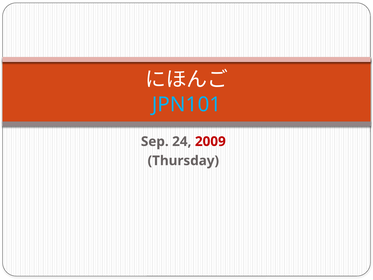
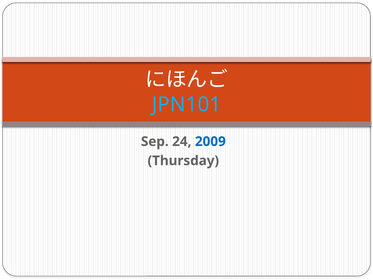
2009 colour: red -> blue (210, 141)
